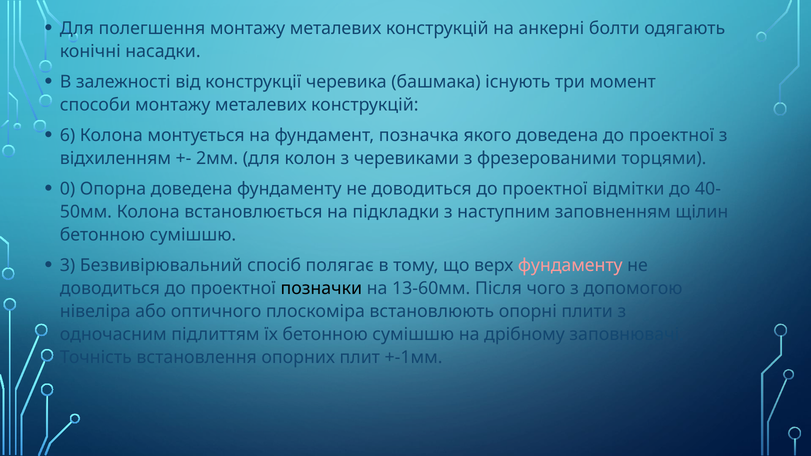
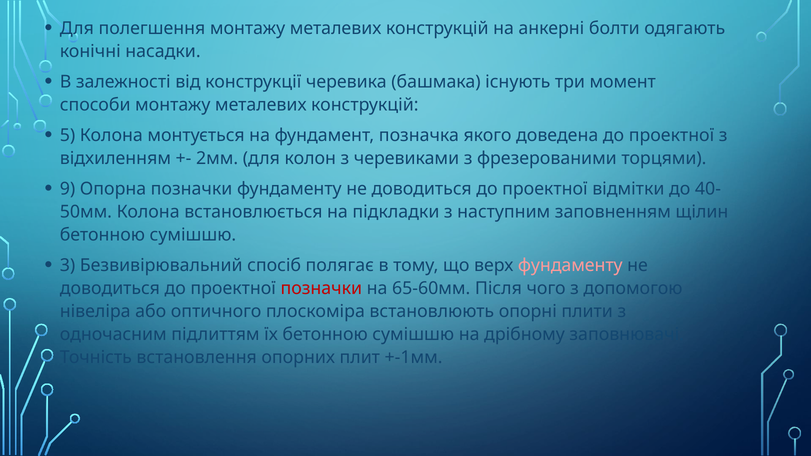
6: 6 -> 5 (68, 135)
0: 0 -> 9 (68, 189)
Опорна доведена: доведена -> позначки (192, 189)
позначки colour: black -> red (321, 289)
13-60мм: 13-60мм -> 65-60мм (431, 289)
